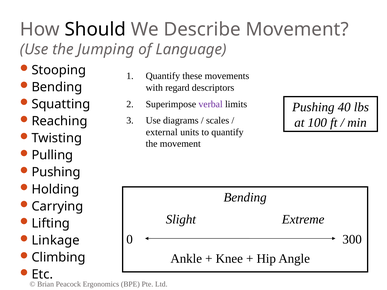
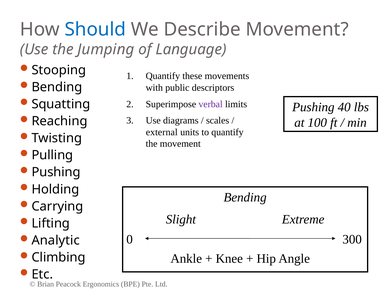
Should colour: black -> blue (95, 29)
regard: regard -> public (177, 88)
Linkage: Linkage -> Analytic (56, 241)
